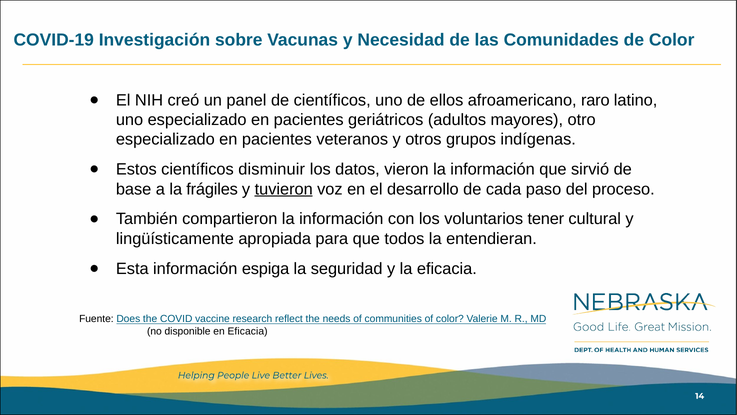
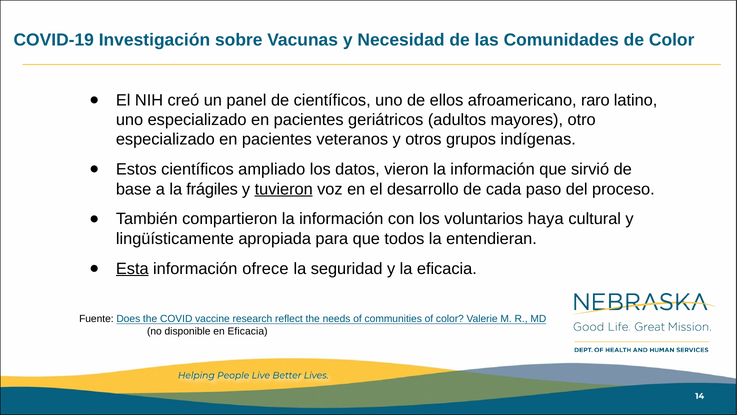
disminuir: disminuir -> ampliado (272, 169)
tener: tener -> haya (546, 219)
Esta underline: none -> present (132, 268)
espiga: espiga -> ofrece (265, 268)
